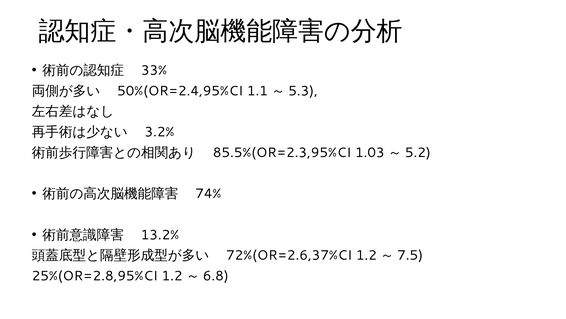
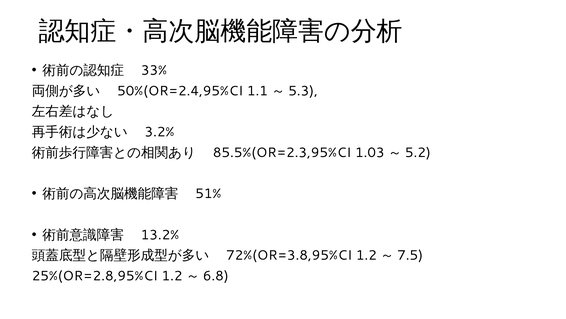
74%: 74% -> 51% (208, 193)
72%(OR=2.6,37%CI: 72%(OR=2.6,37%CI -> 72%(OR=3.8,95%CI (289, 255)
